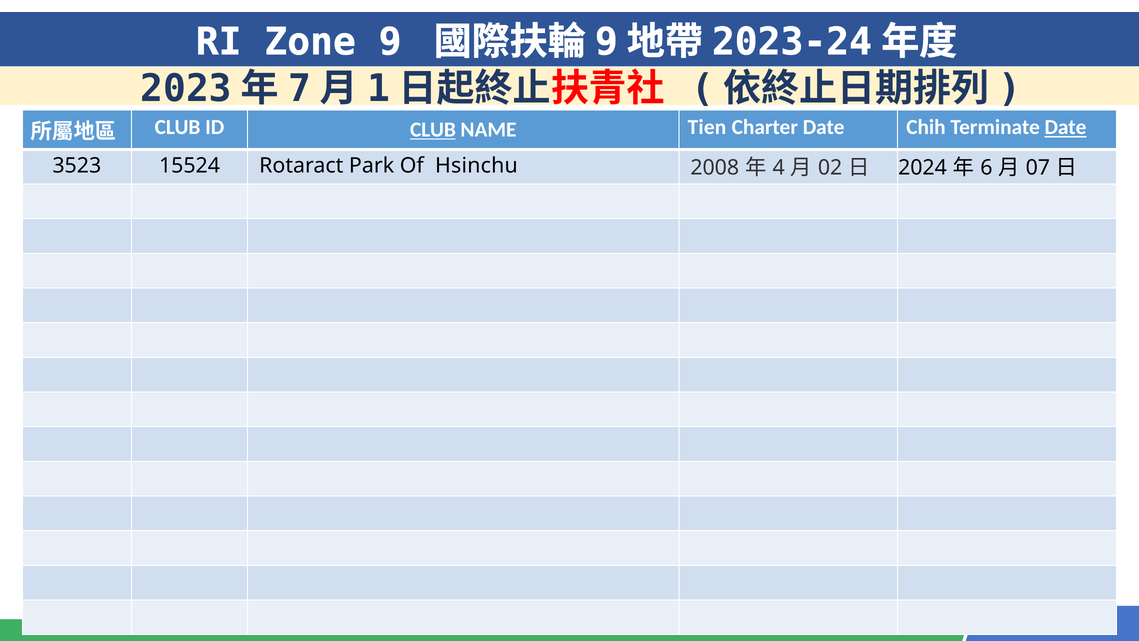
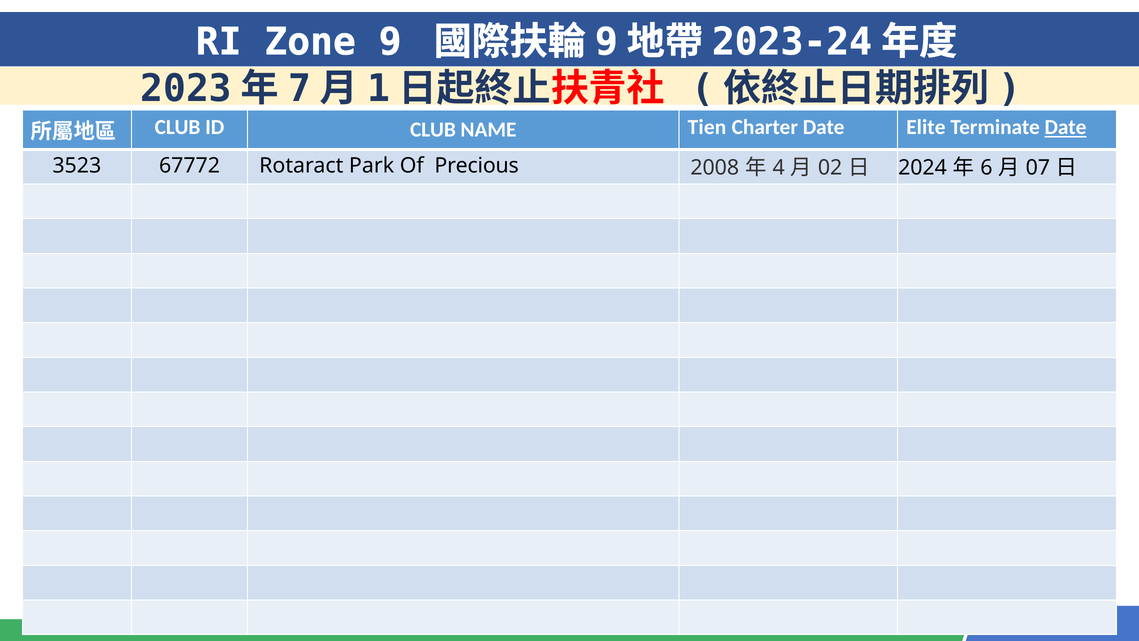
CLUB underline: present -> none (433, 130)
Chih: Chih -> Elite (926, 127)
15524: 15524 -> 67772 (190, 165)
Hsinchu: Hsinchu -> Precious (477, 165)
